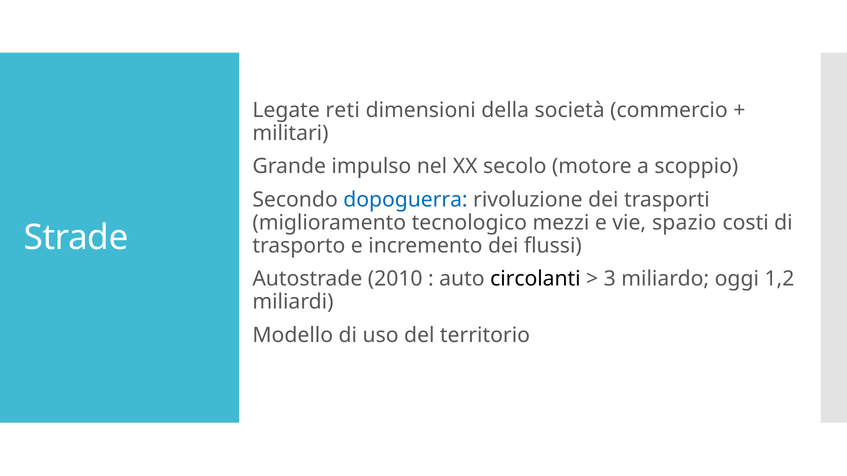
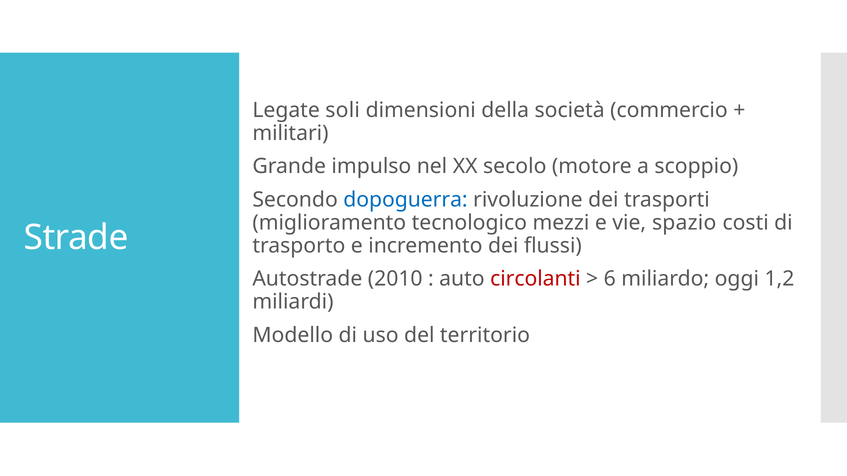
reti: reti -> soli (343, 110)
circolanti colour: black -> red (535, 279)
3: 3 -> 6 (610, 279)
